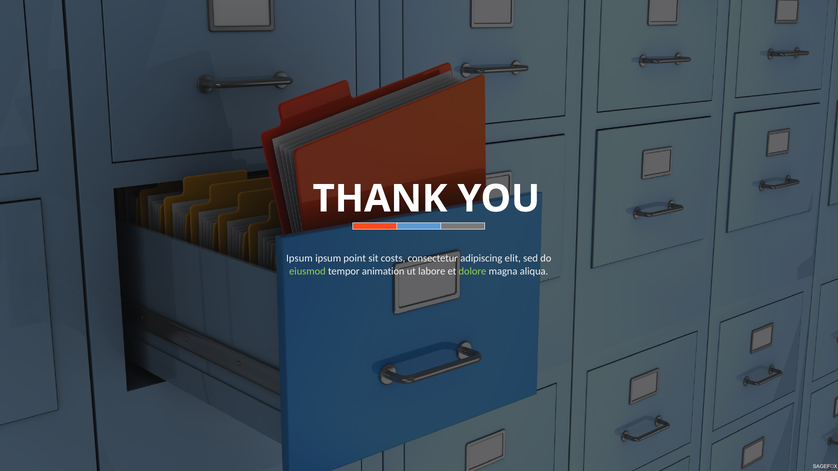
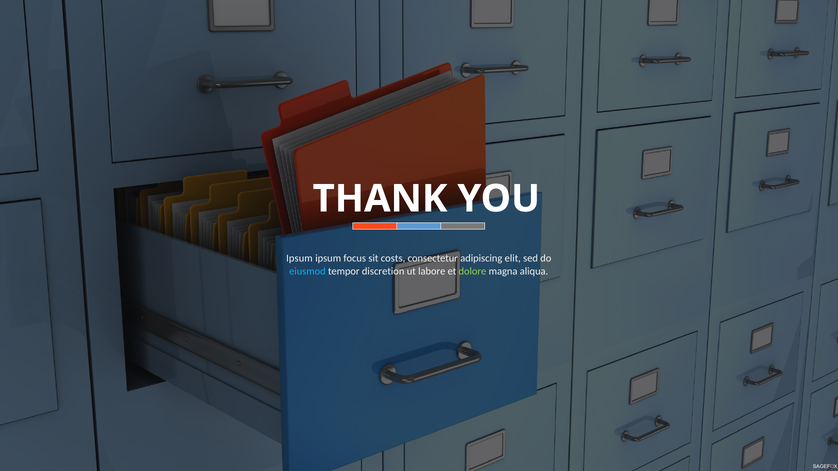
point: point -> focus (355, 259)
eiusmod colour: light green -> light blue (307, 271)
animation: animation -> discretion (383, 271)
